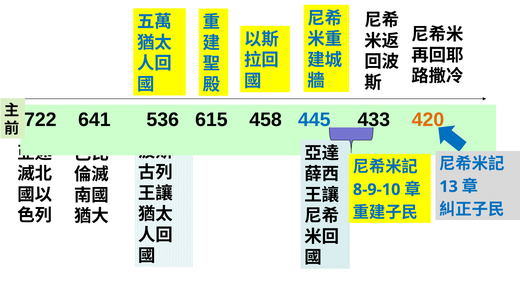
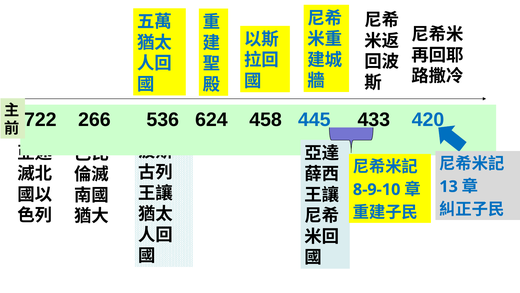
641: 641 -> 266 (94, 119)
615: 615 -> 624 (211, 119)
420 colour: orange -> blue (428, 119)
